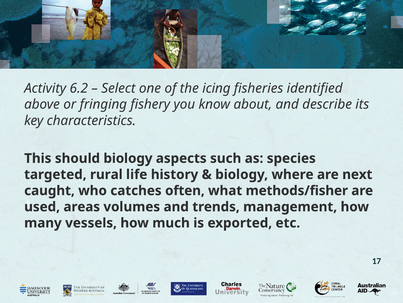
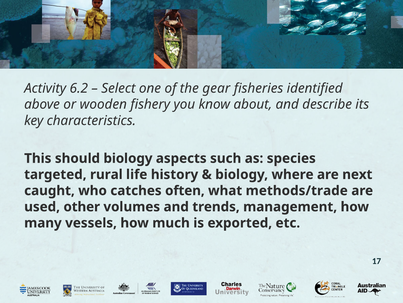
icing: icing -> gear (216, 88)
fringing: fringing -> wooden (103, 104)
methods/fisher: methods/fisher -> methods/trade (297, 190)
areas: areas -> other (82, 206)
